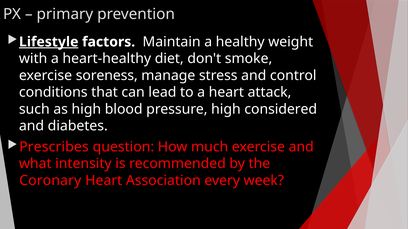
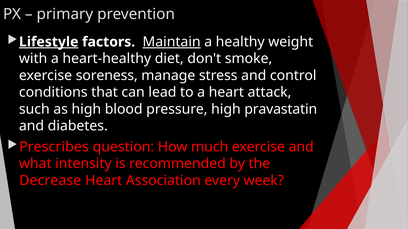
Maintain underline: none -> present (172, 42)
considered: considered -> pravastatin (281, 109)
Coronary: Coronary -> Decrease (50, 181)
